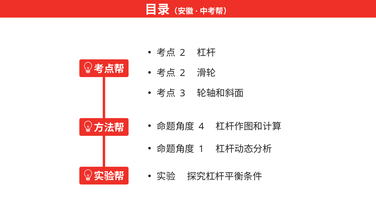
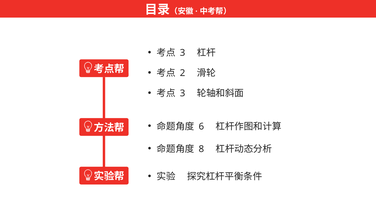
2: 2 -> 3 (183, 53)
4: 4 -> 6 (201, 127)
1: 1 -> 8 (201, 149)
